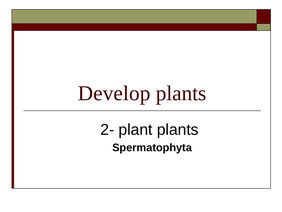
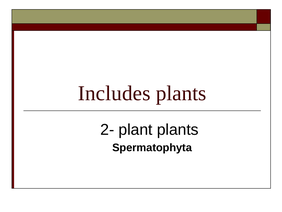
Develop: Develop -> Includes (114, 93)
